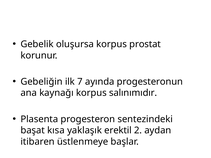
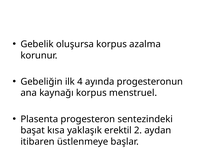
prostat: prostat -> azalma (145, 44)
7: 7 -> 4 (80, 82)
salınımıdır: salınımıdır -> menstruel (133, 93)
